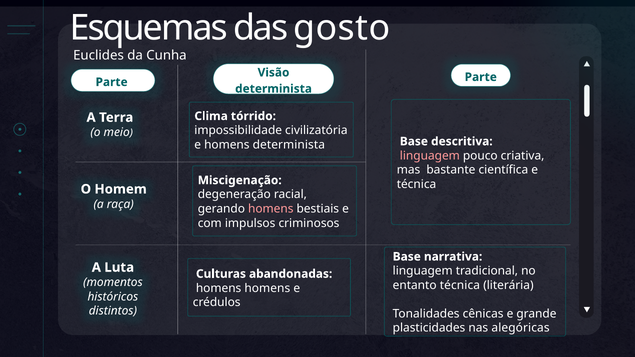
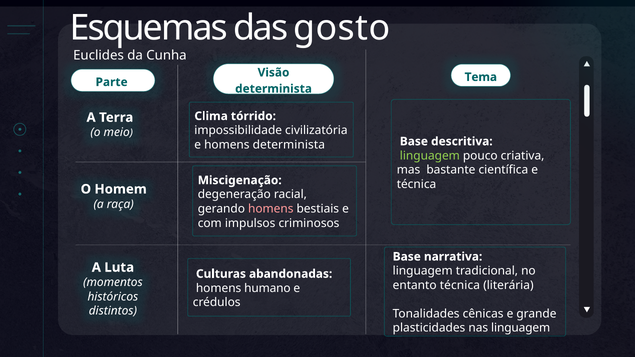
Parte: Parte -> Tema (481, 77)
linguagem colour: pink -> light green (430, 156)
homens homens: homens -> humano (267, 288)
nas alegóricas: alegóricas -> linguagem (521, 328)
